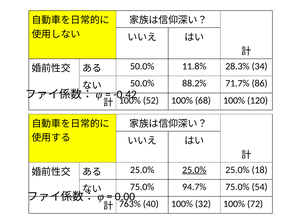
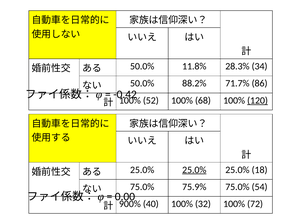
120 underline: none -> present (258, 100)
94.7%: 94.7% -> 75.9% (194, 187)
763%: 763% -> 900% (130, 204)
